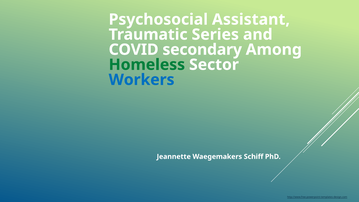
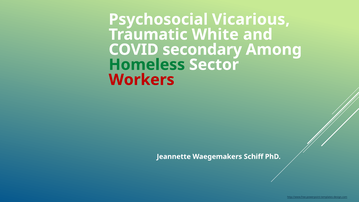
Assistant: Assistant -> Vicarious (251, 19)
Series: Series -> White (215, 35)
Workers colour: blue -> red (142, 80)
